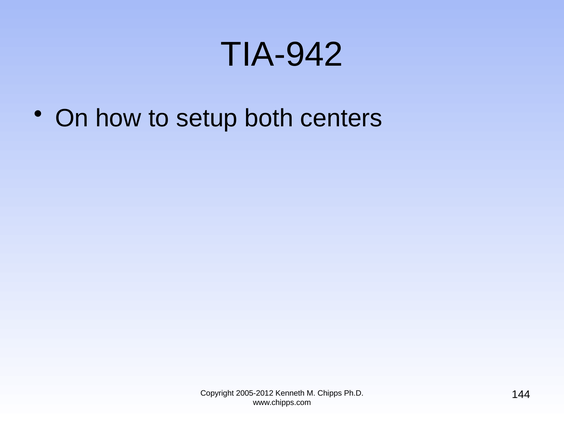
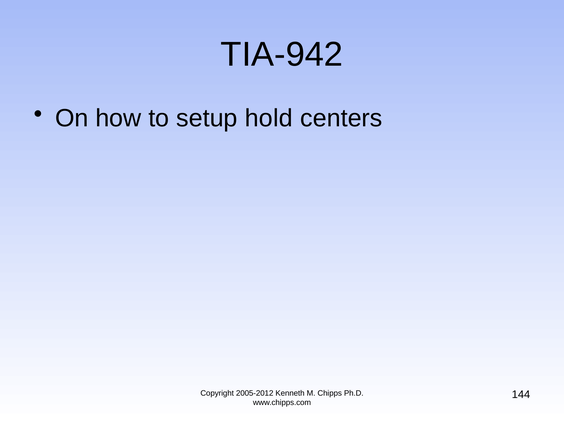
both: both -> hold (269, 118)
